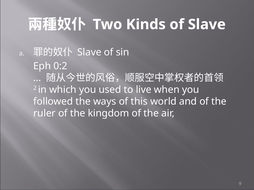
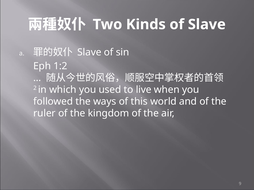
0:2: 0:2 -> 1:2 (60, 66)
